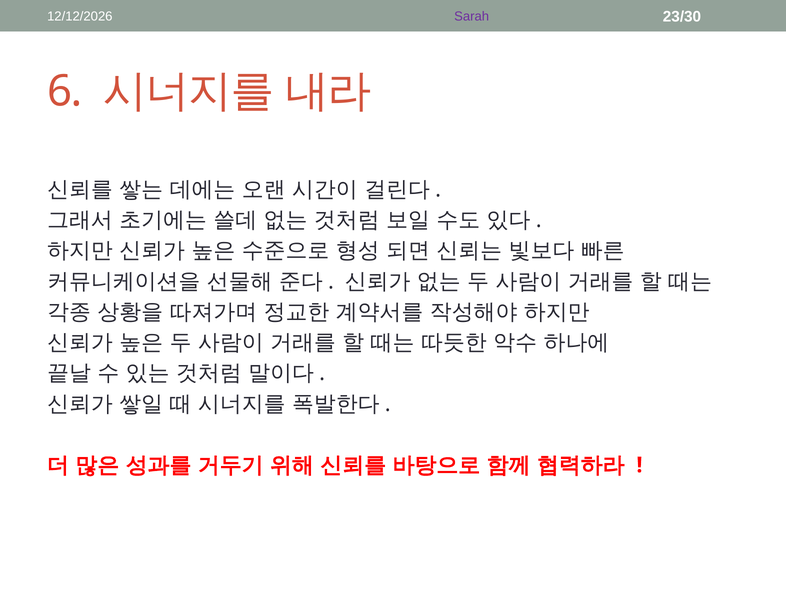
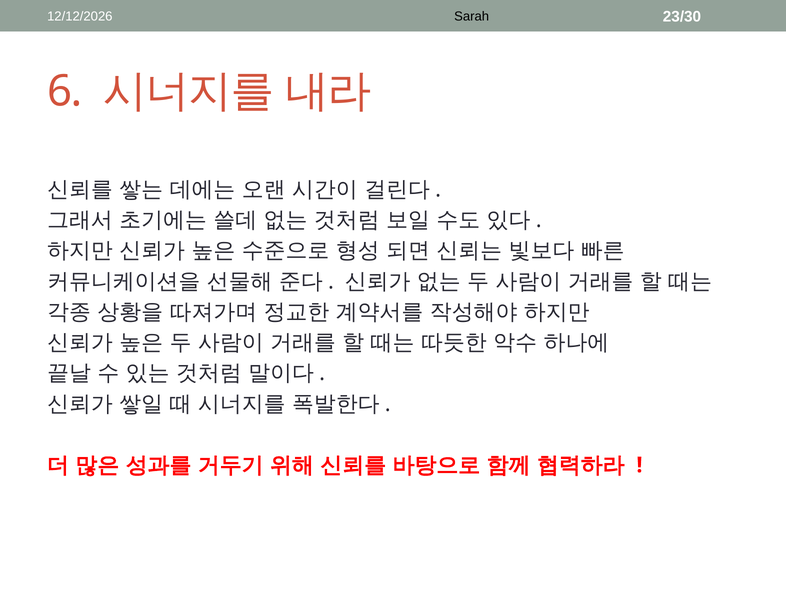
Sarah colour: purple -> black (472, 17)
